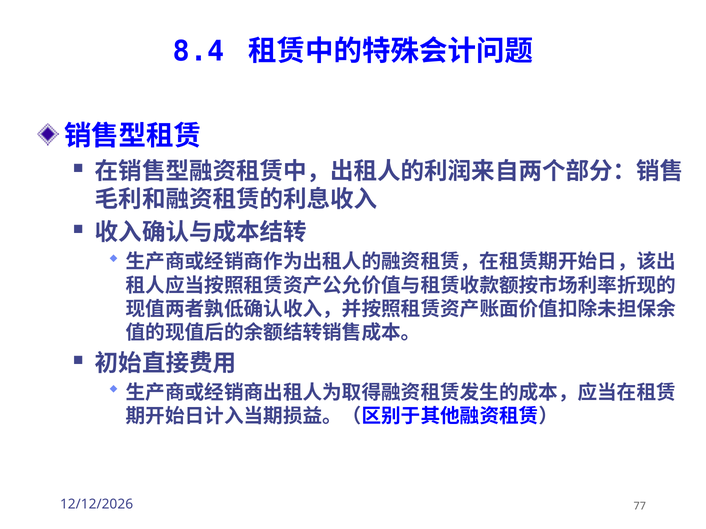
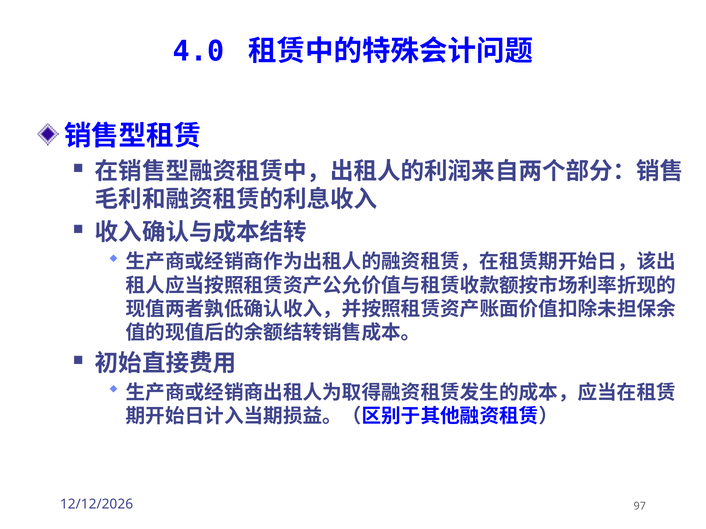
8.4: 8.4 -> 4.0 (199, 52)
77: 77 -> 97 (640, 507)
